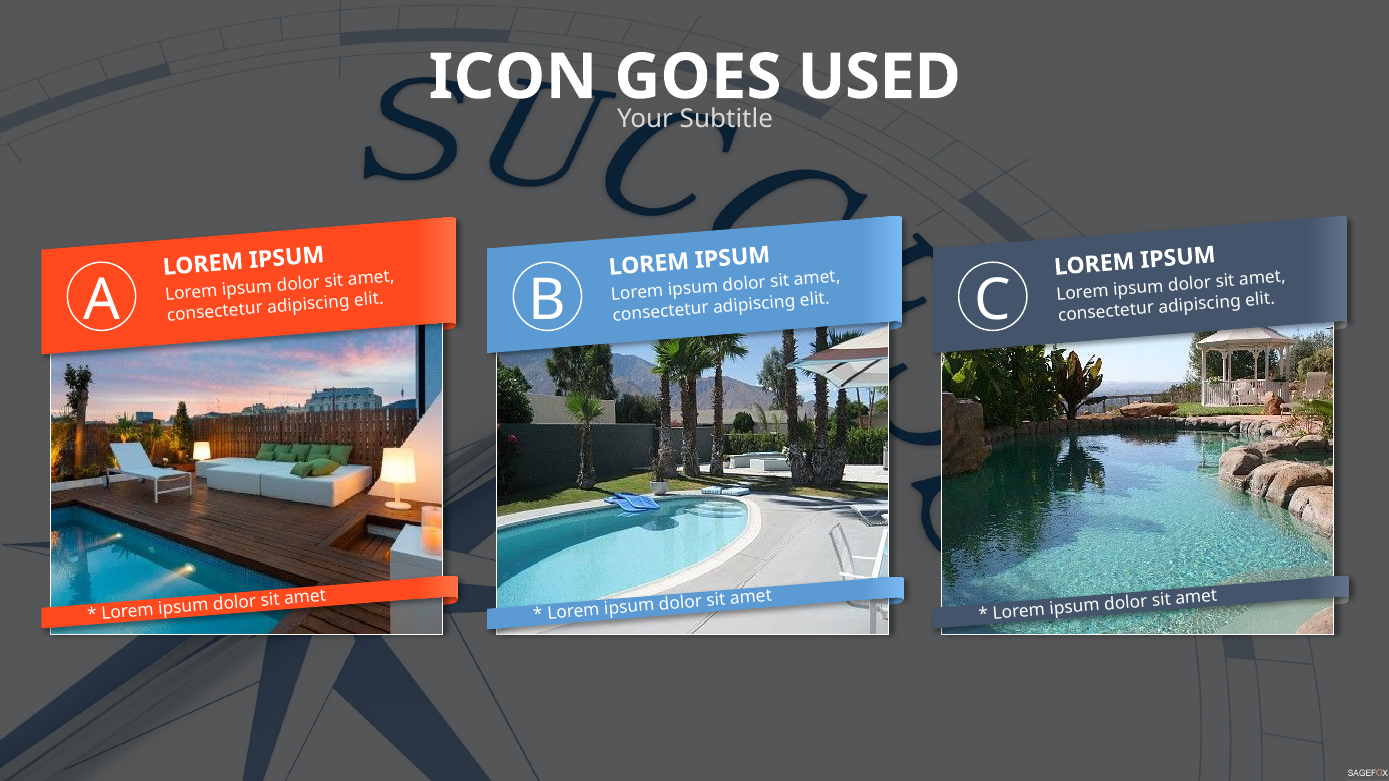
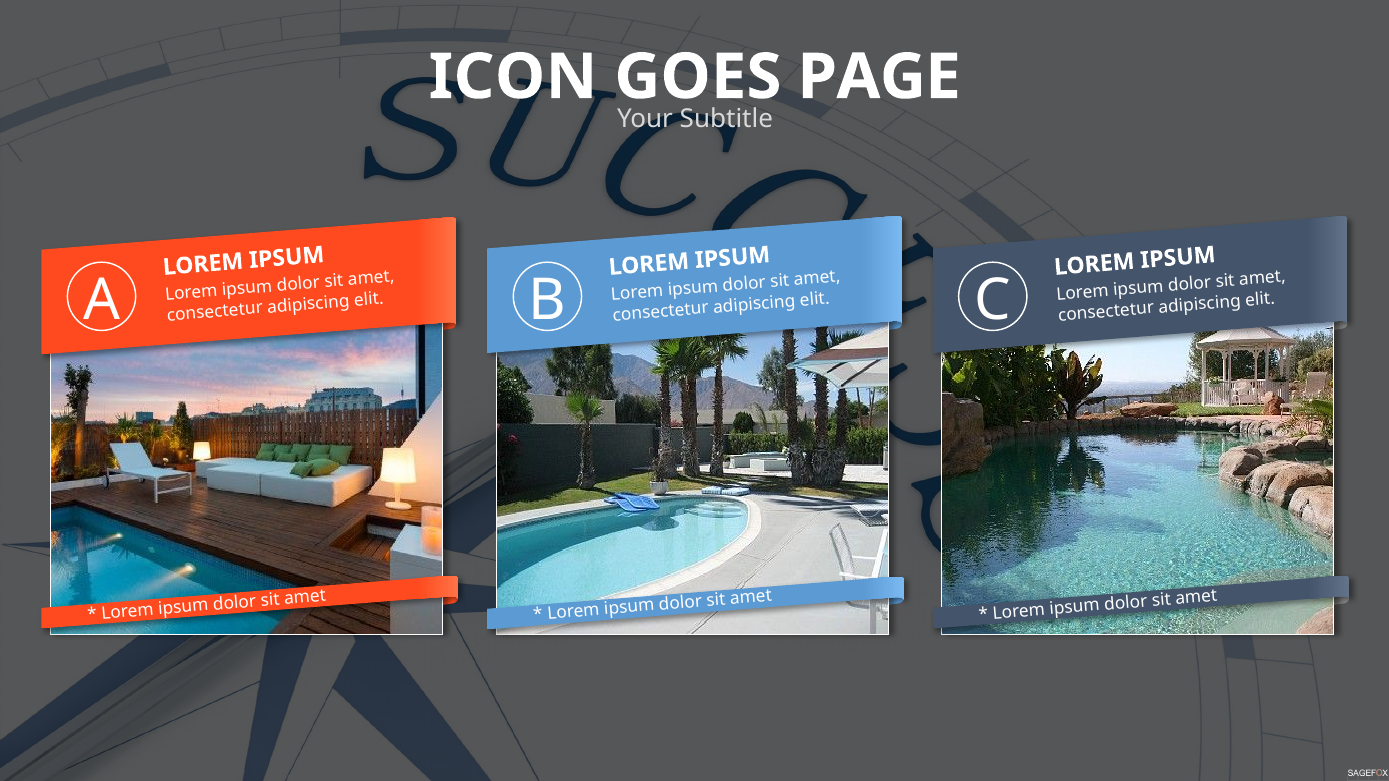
USED: USED -> PAGE (879, 77)
